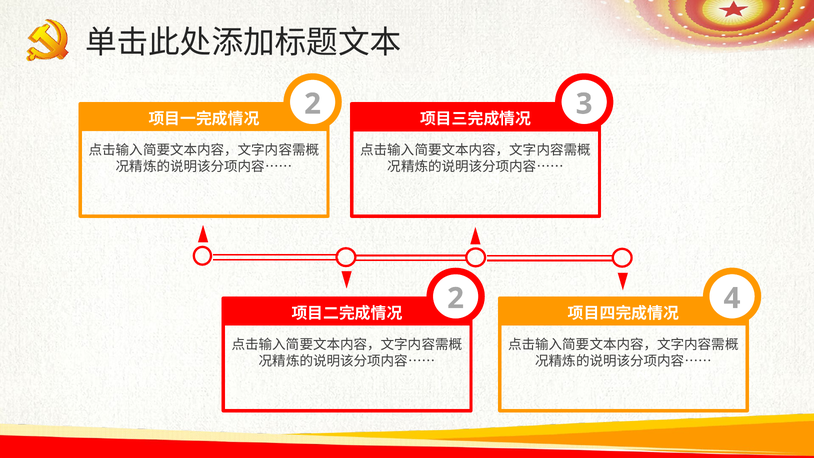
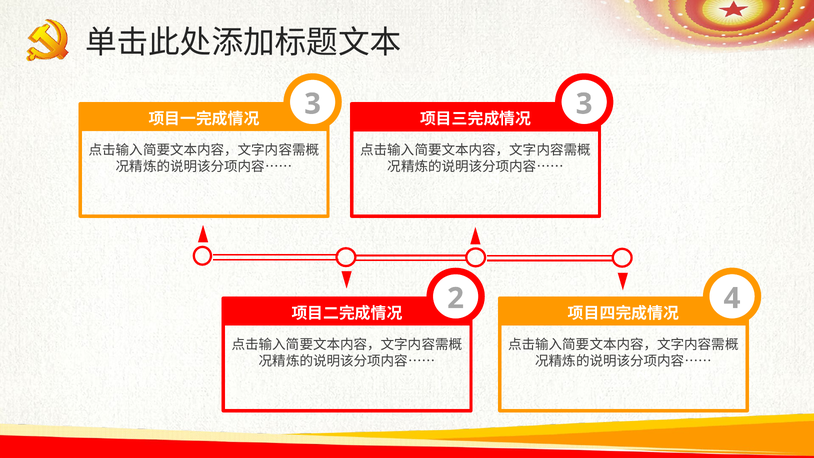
2: 2 -> 3 (313, 104)
